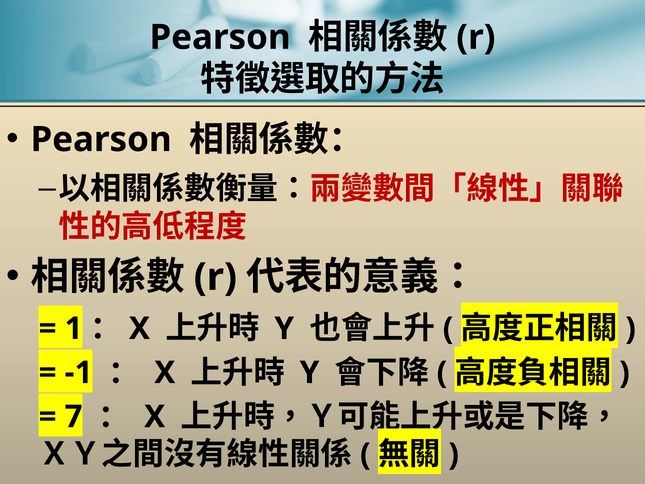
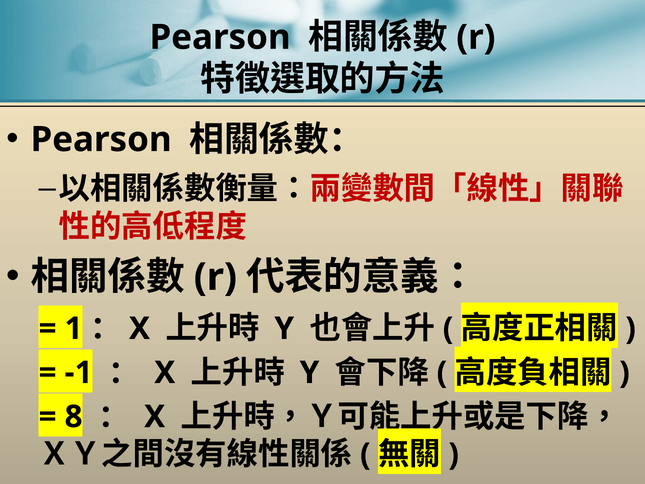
7: 7 -> 8 (74, 417)
